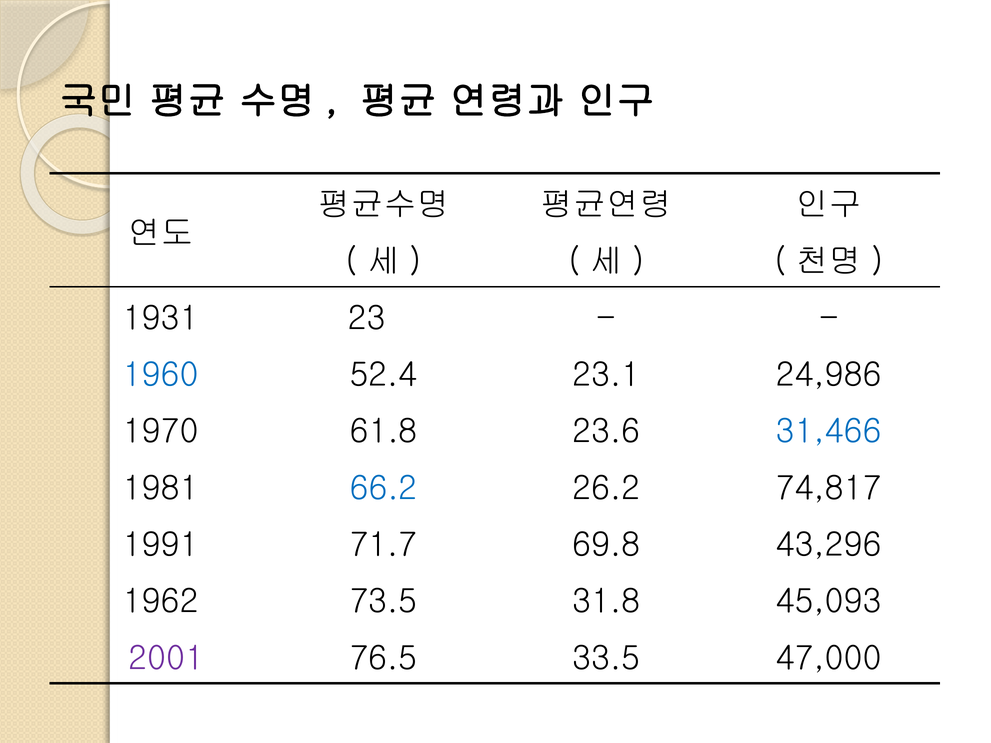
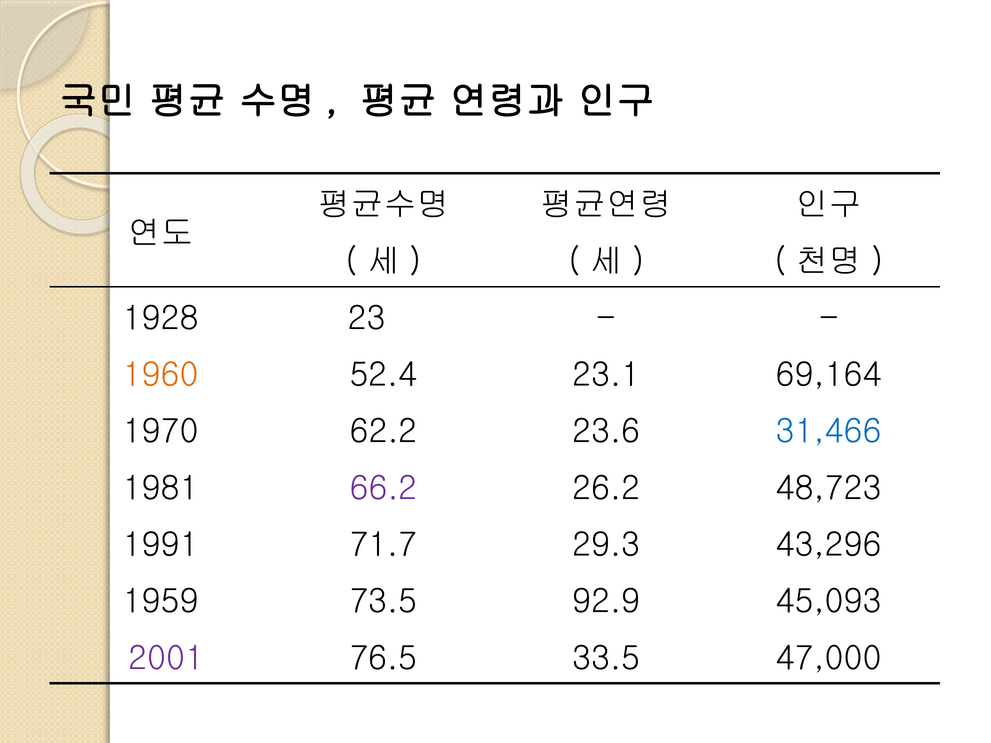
1931: 1931 -> 1928 (161, 318)
1960 colour: blue -> orange (161, 375)
24,986: 24,986 -> 69,164 (829, 375)
61.8: 61.8 -> 62.2 (384, 432)
66.2 colour: blue -> purple (384, 488)
74,817: 74,817 -> 48,723 (829, 488)
69.8: 69.8 -> 29.3 (606, 545)
1962: 1962 -> 1959 (161, 602)
31.8: 31.8 -> 92.9 (606, 602)
